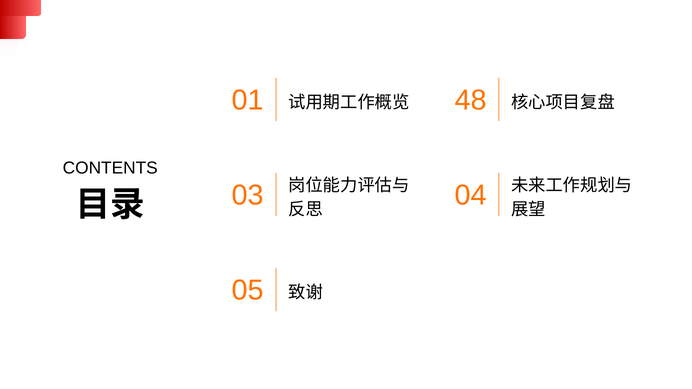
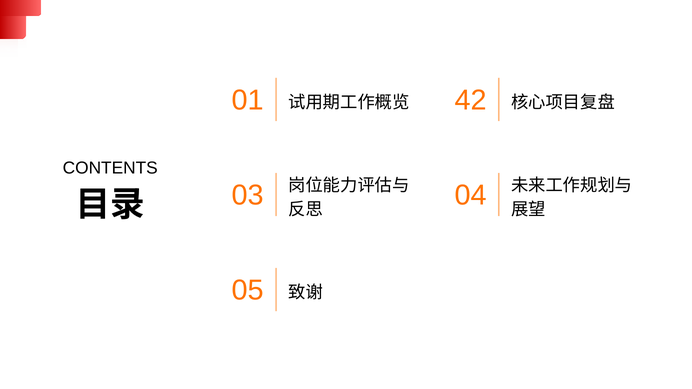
48: 48 -> 42 (471, 100)
